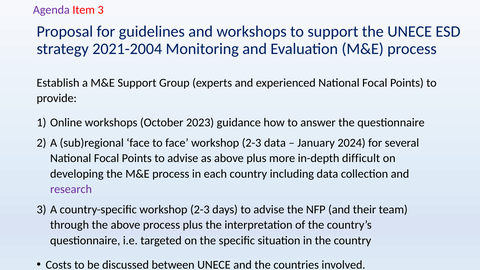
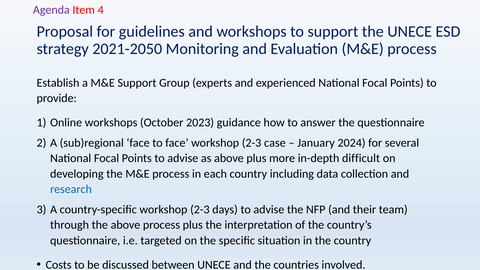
Item 3: 3 -> 4 (101, 10)
2021-2004: 2021-2004 -> 2021-2050 (127, 49)
2-3 data: data -> case (275, 143)
research colour: purple -> blue (71, 189)
